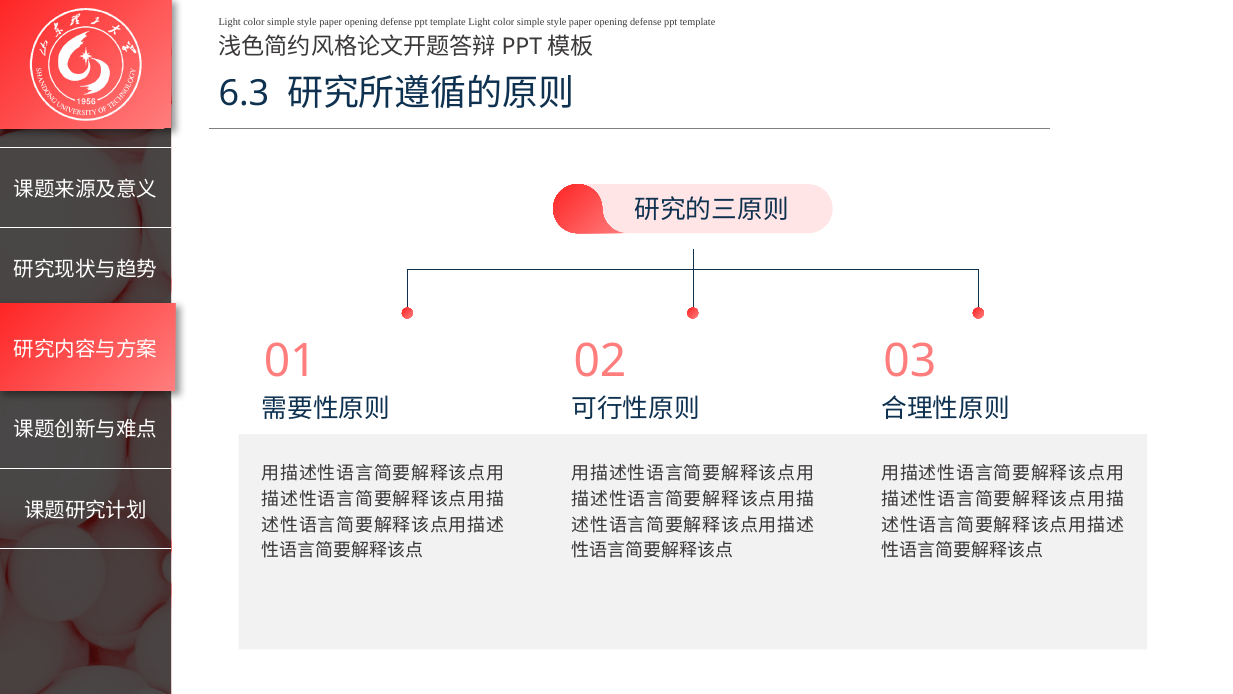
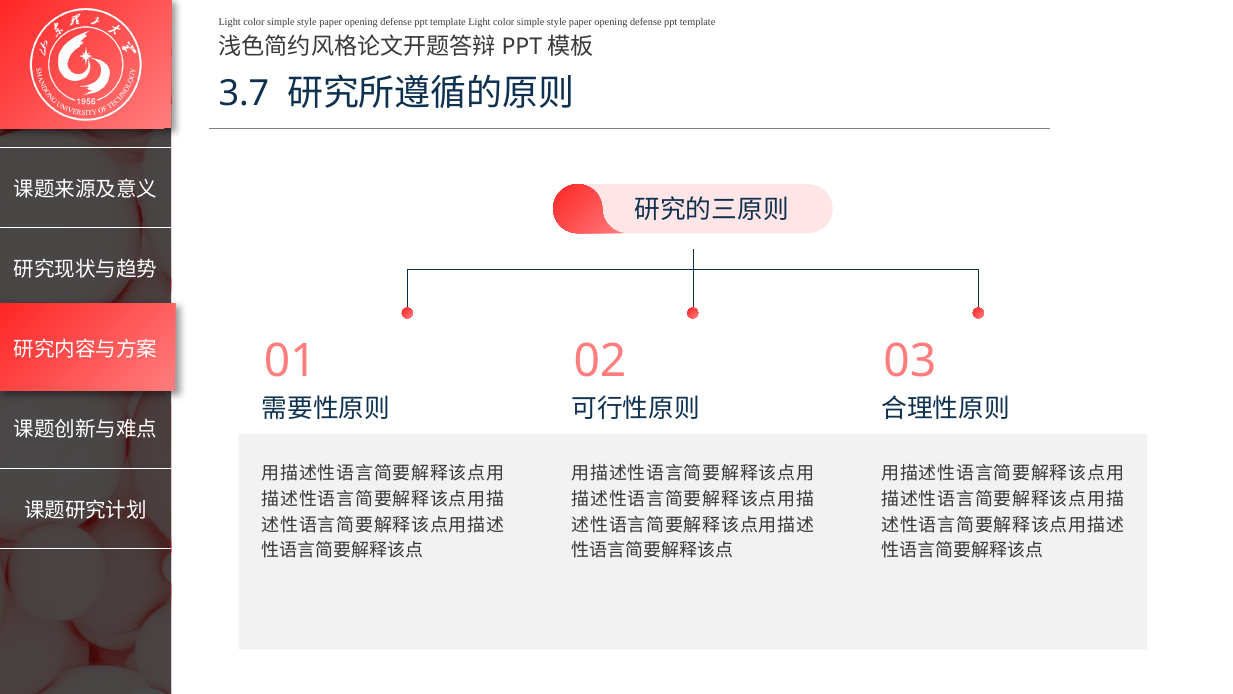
6.3: 6.3 -> 3.7 (244, 94)
